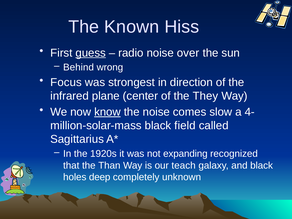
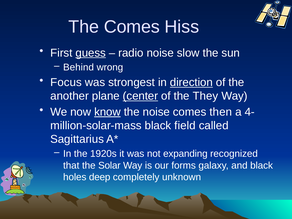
The Known: Known -> Comes (132, 27)
over: over -> slow (188, 53)
direction underline: none -> present (191, 82)
infrared: infrared -> another (70, 96)
center underline: none -> present (140, 96)
slow: slow -> then (221, 112)
Than: Than -> Solar (109, 165)
teach: teach -> forms (184, 165)
